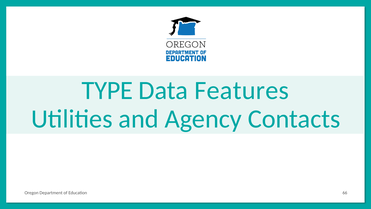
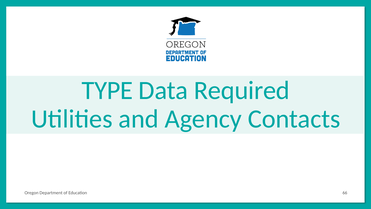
Features: Features -> Required (242, 90)
